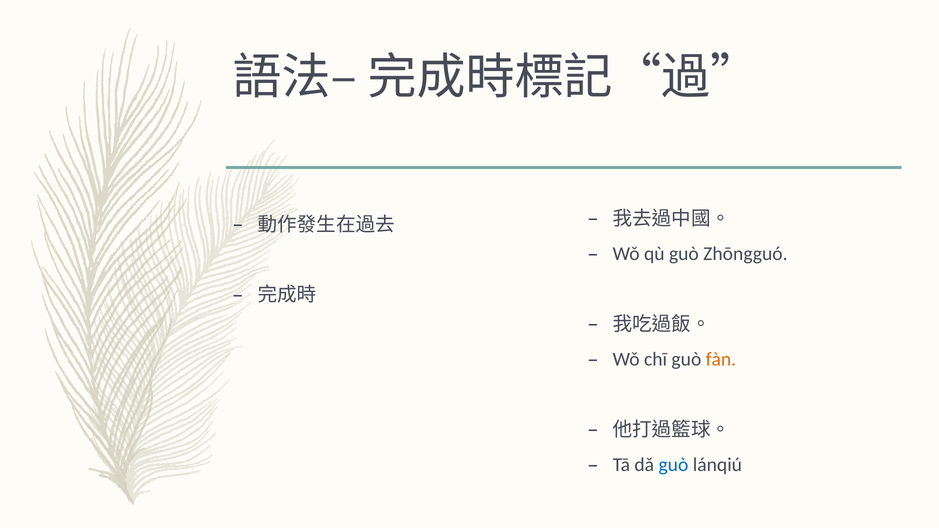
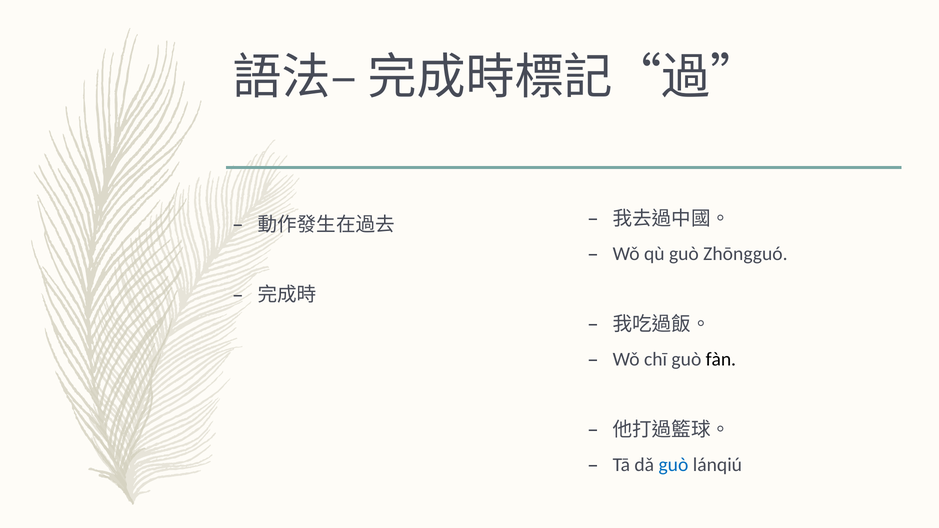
fàn colour: orange -> black (721, 360)
